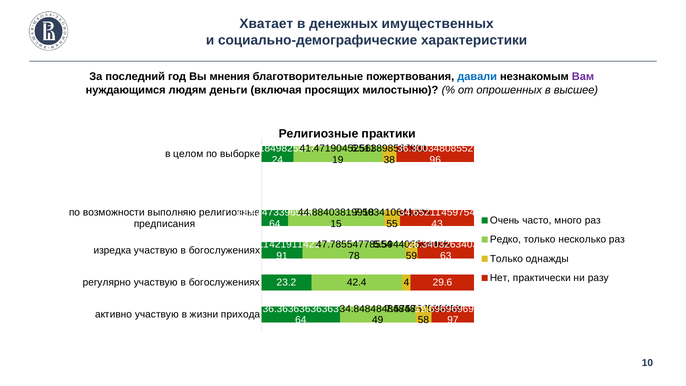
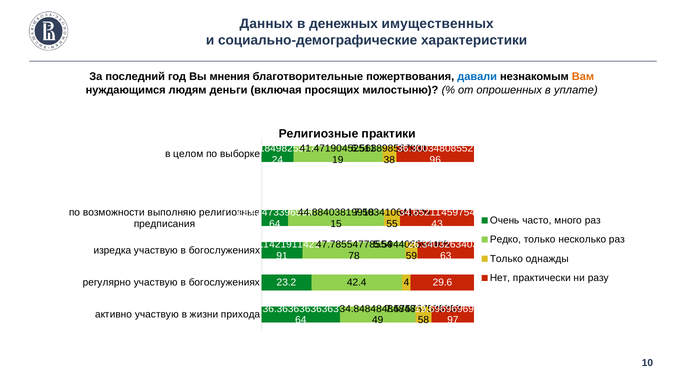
Хватает: Хватает -> Данных (266, 24)
Вам colour: purple -> orange (583, 77)
высшее: высшее -> уплате (576, 90)
